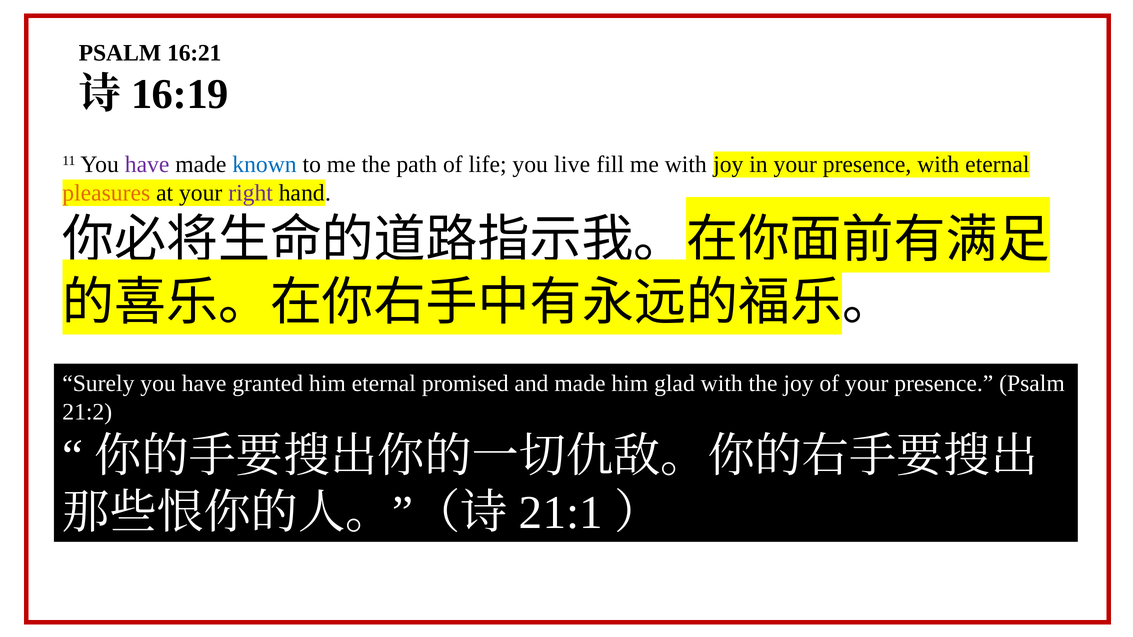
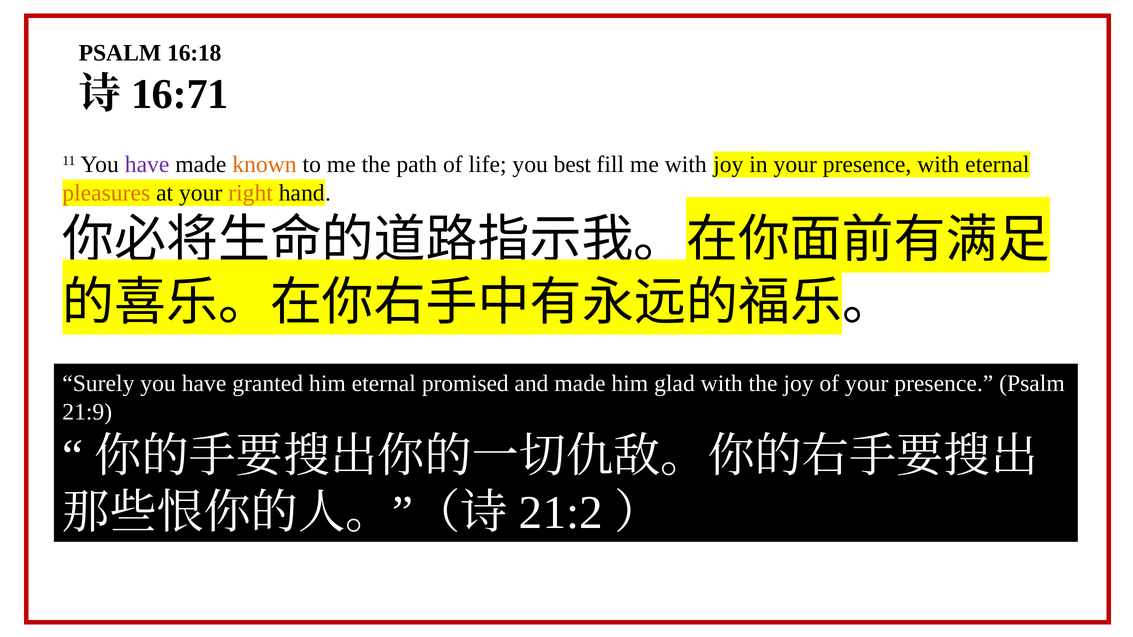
16:21: 16:21 -> 16:18 (194, 53)
16:19: 16:19 -> 16:71 (180, 94)
known colour: blue -> orange (265, 165)
live: live -> best (572, 165)
right colour: purple -> orange (251, 193)
21:2: 21:2 -> 21:9 (87, 412)
21:1: 21:1 -> 21:2 (561, 513)
